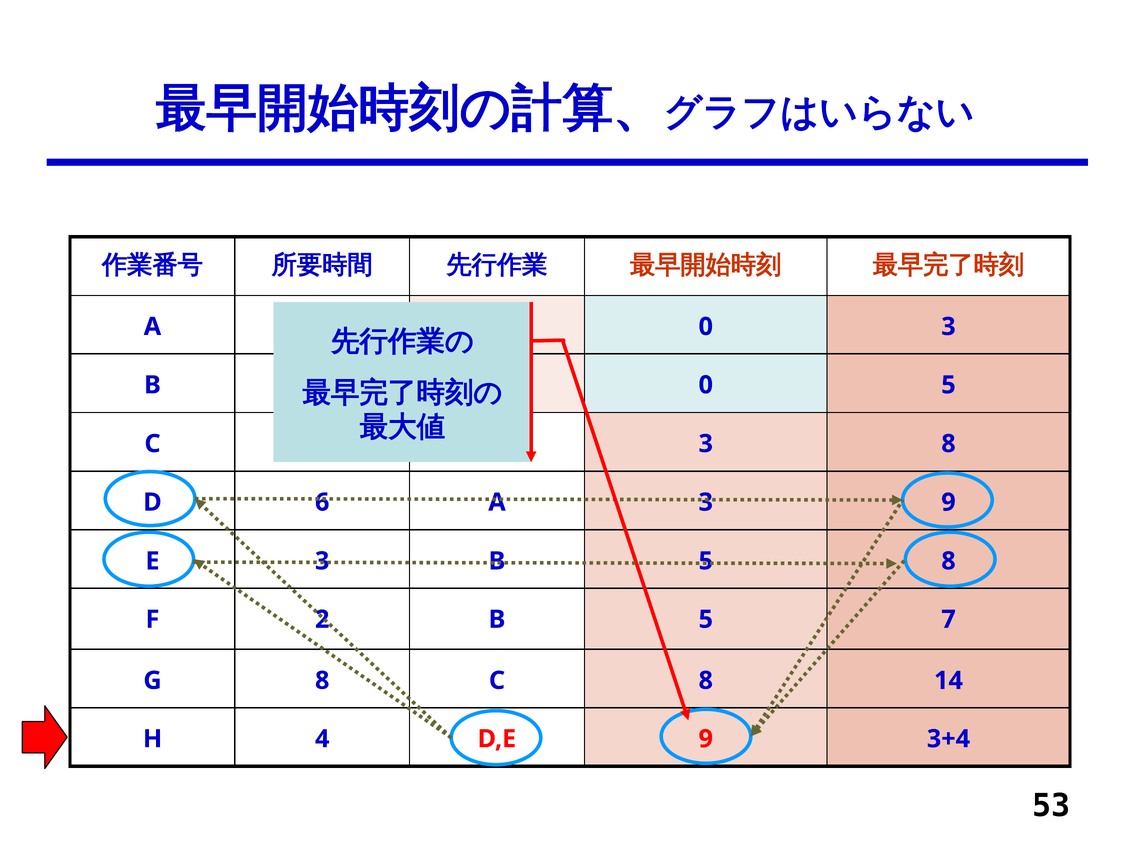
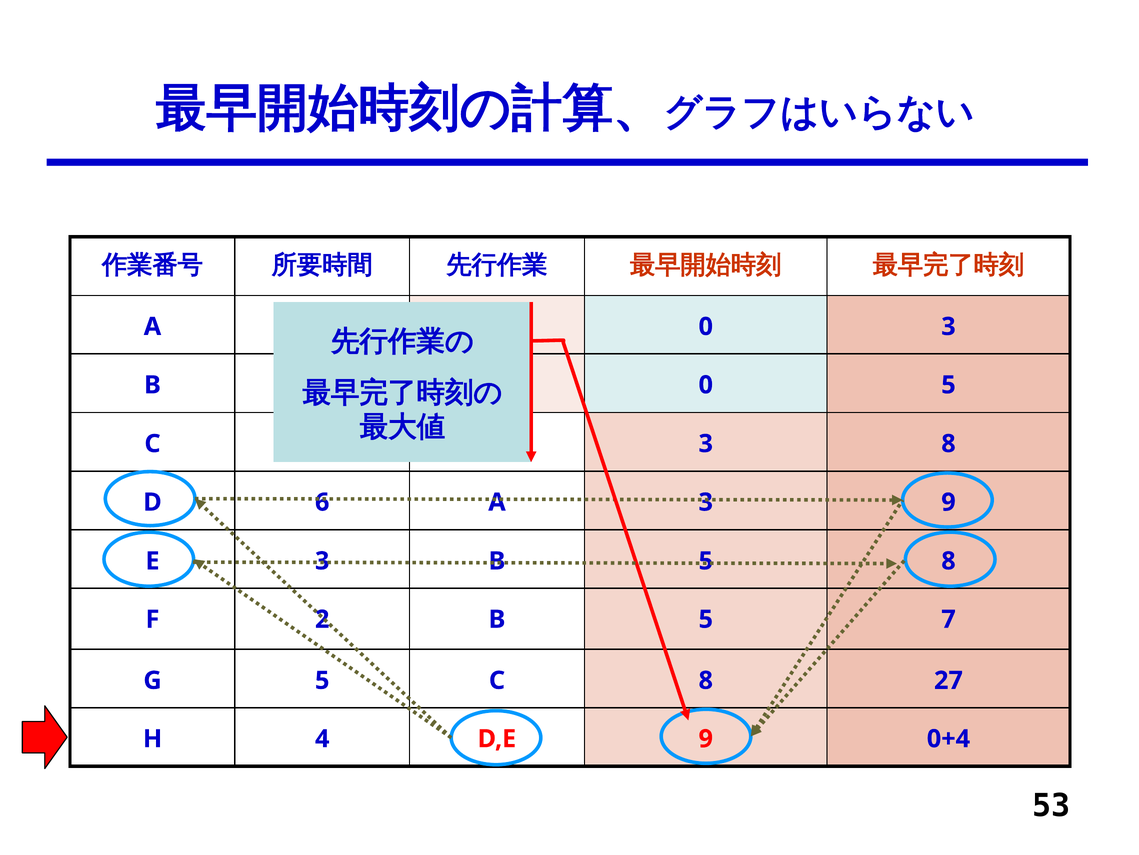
G 8: 8 -> 5 (322, 680)
14: 14 -> 27 (948, 680)
3+4: 3+4 -> 0+4 (948, 738)
